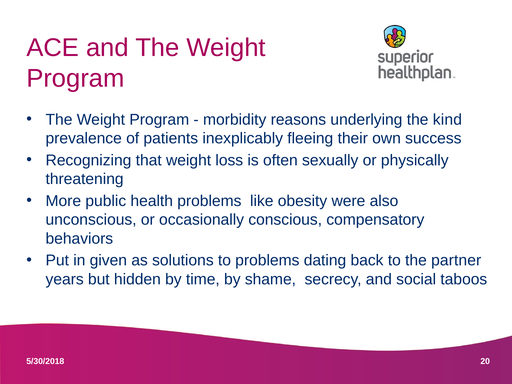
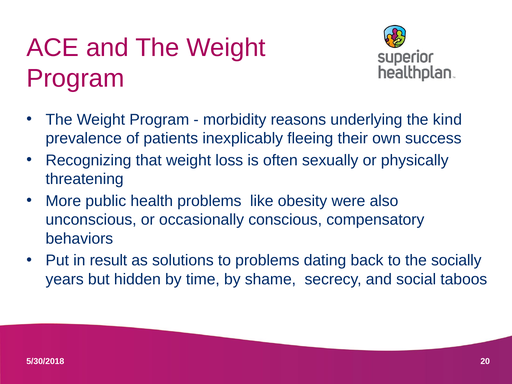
given: given -> result (108, 260)
partner: partner -> socially (456, 260)
